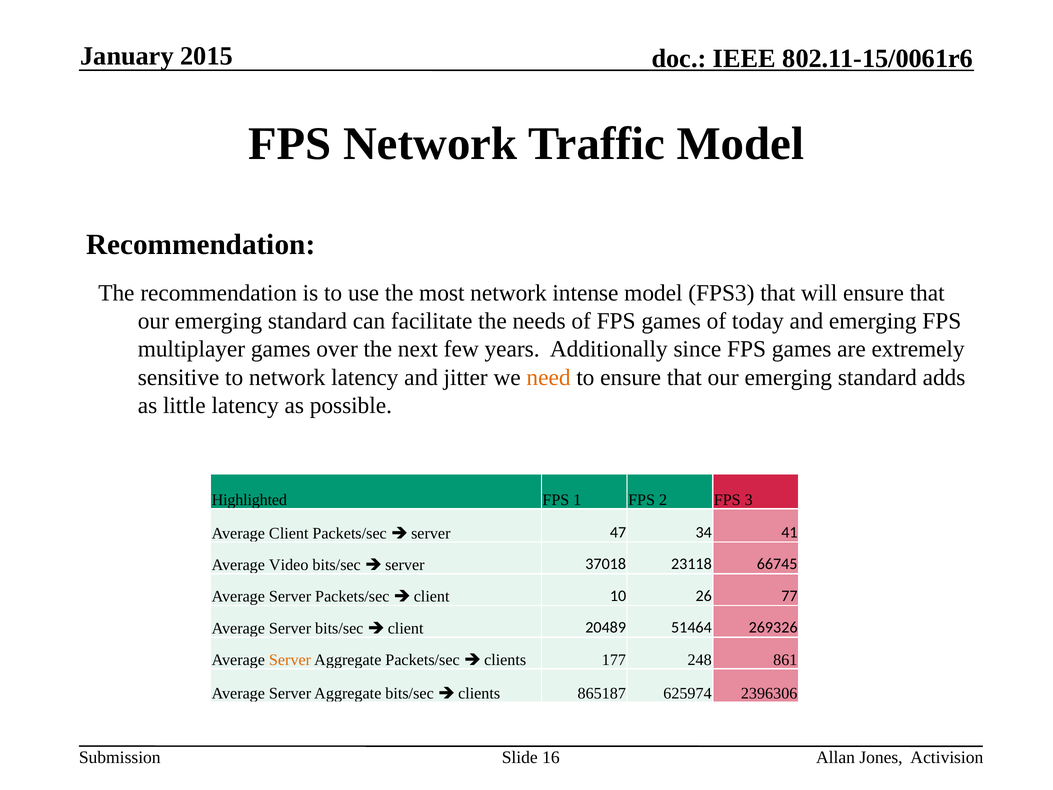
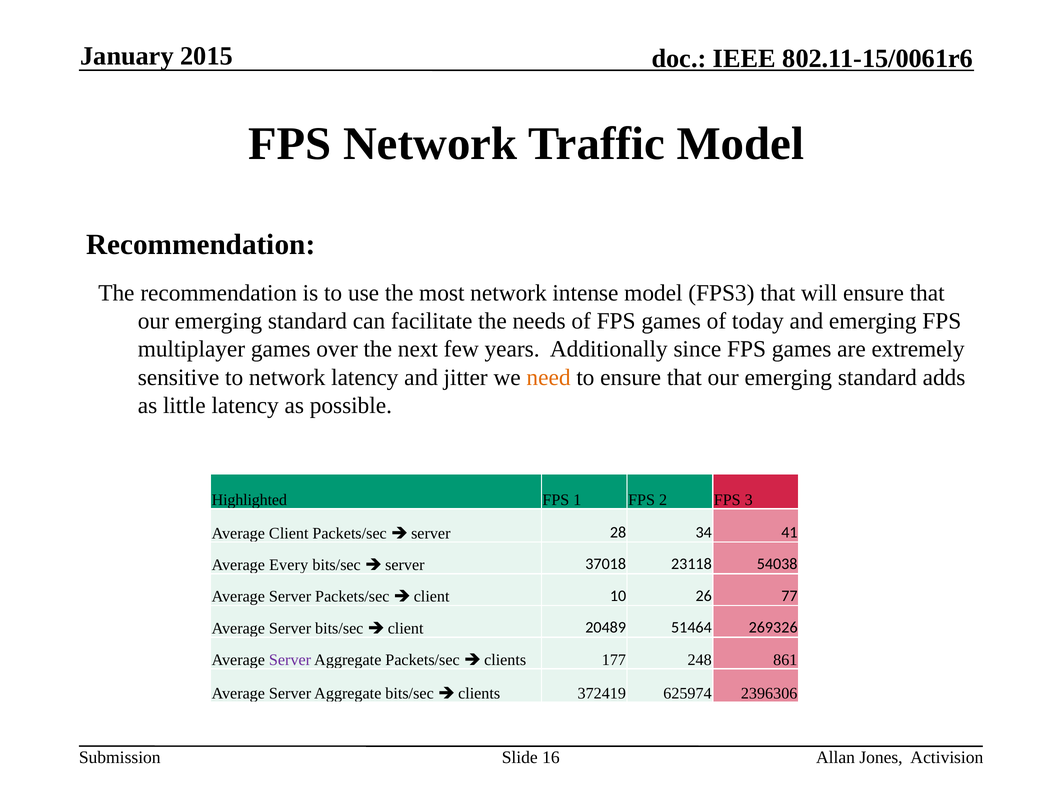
47: 47 -> 28 (618, 532)
Video: Video -> Every (289, 565)
66745: 66745 -> 54038 (777, 564)
Server colour: orange -> purple (290, 660)
865187: 865187 -> 372419 (602, 693)
